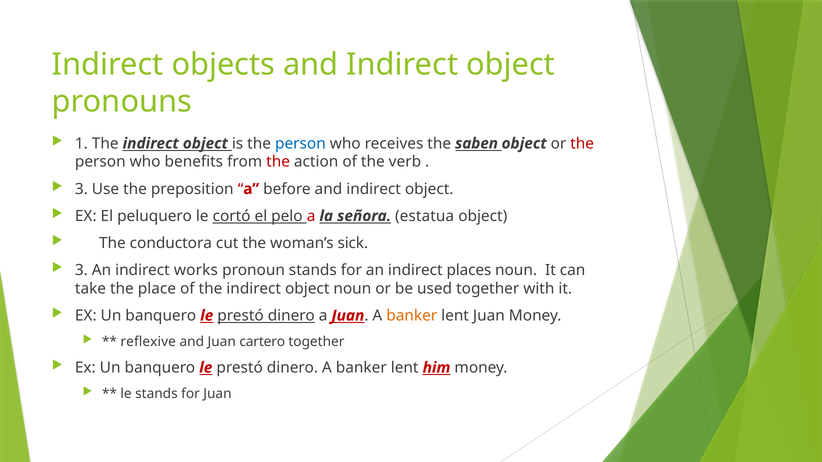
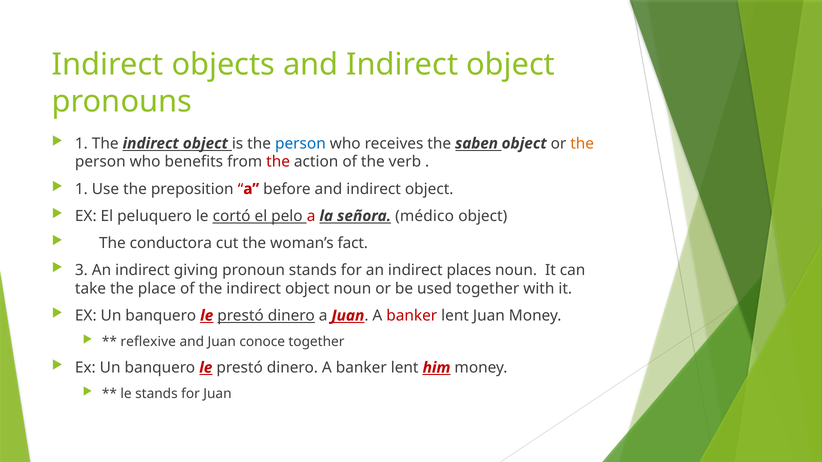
the colour: red -> orange (582, 144)
3: 3 -> 1 (81, 189)
estatua: estatua -> médico (425, 216)
sick: sick -> fact (353, 243)
works: works -> giving (196, 270)
banker colour: orange -> red (412, 316)
cartero: cartero -> conoce (262, 342)
